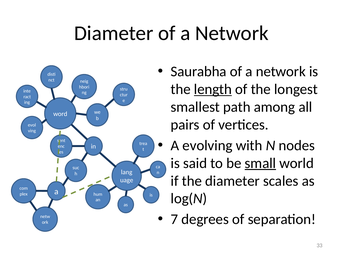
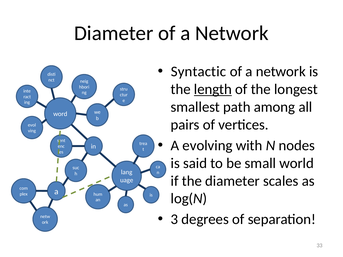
Saurabha: Saurabha -> Syntactic (198, 72)
small underline: present -> none (260, 163)
7: 7 -> 3 (174, 220)
